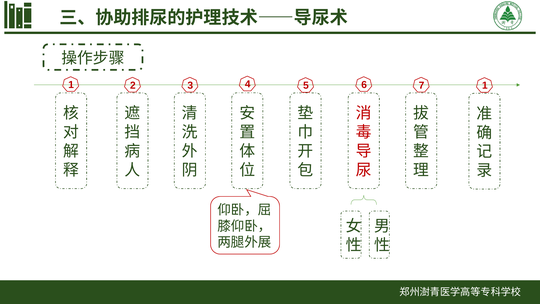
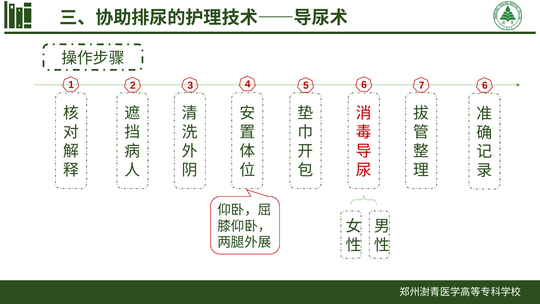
7 1: 1 -> 6 (485, 86)
